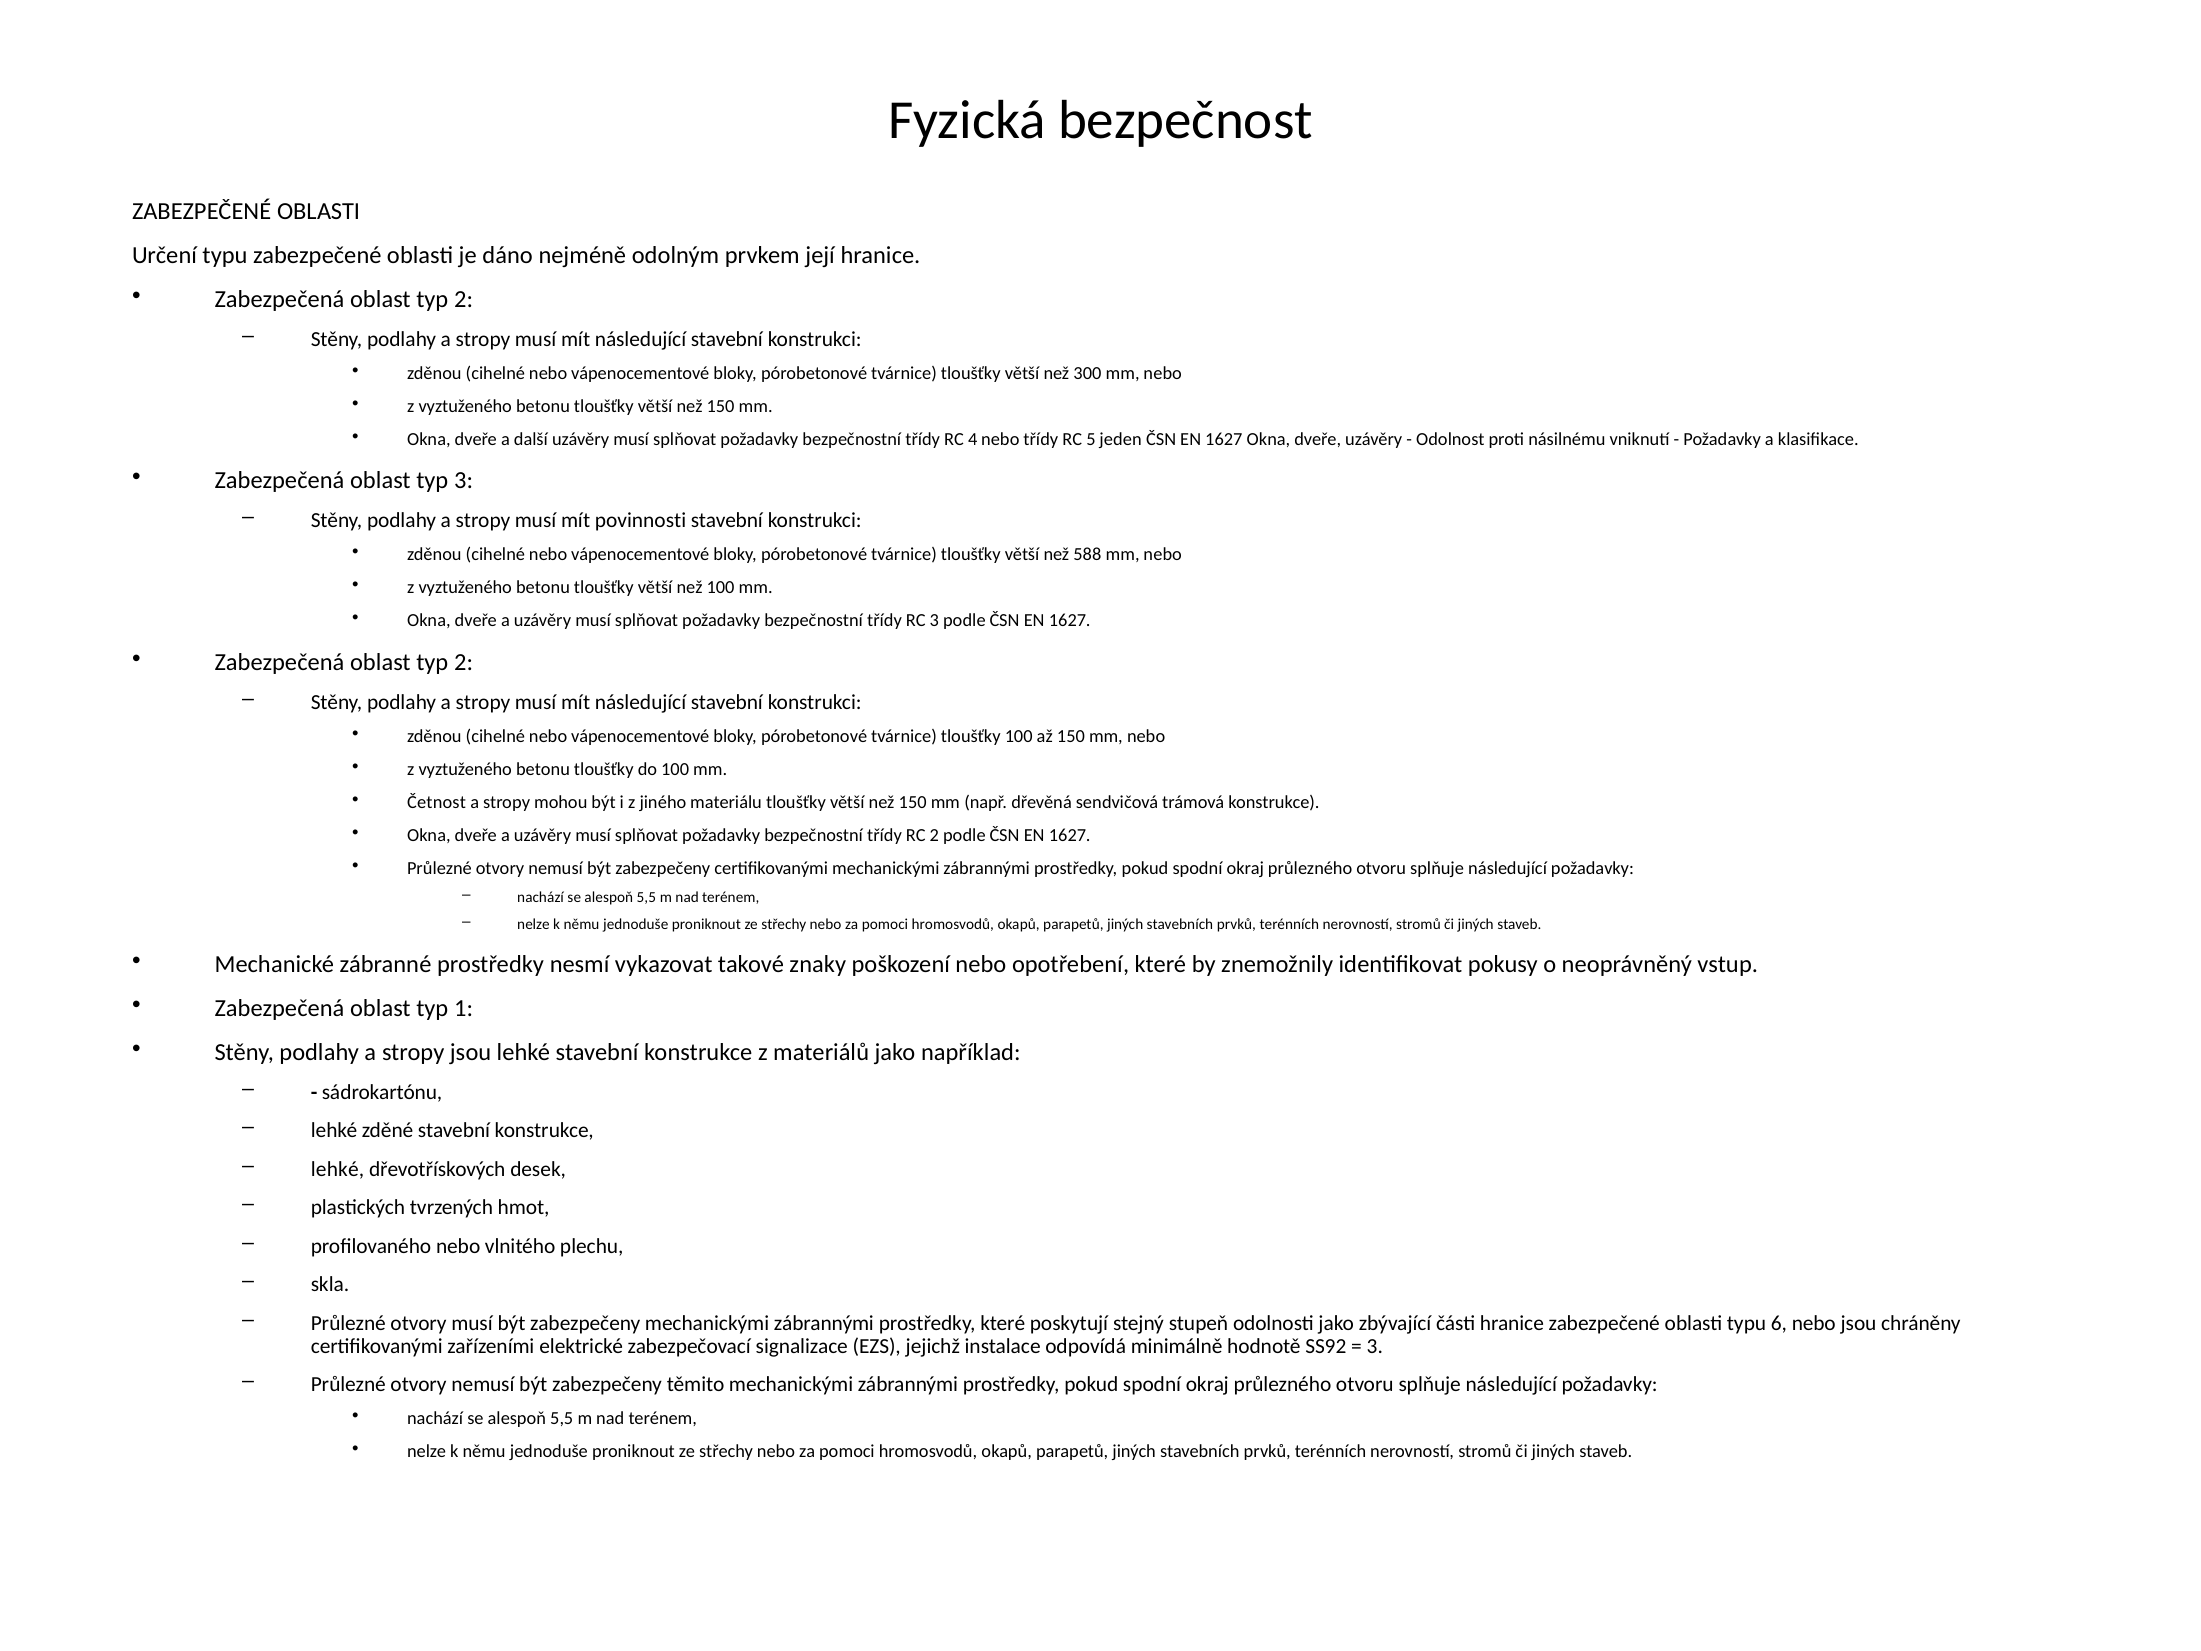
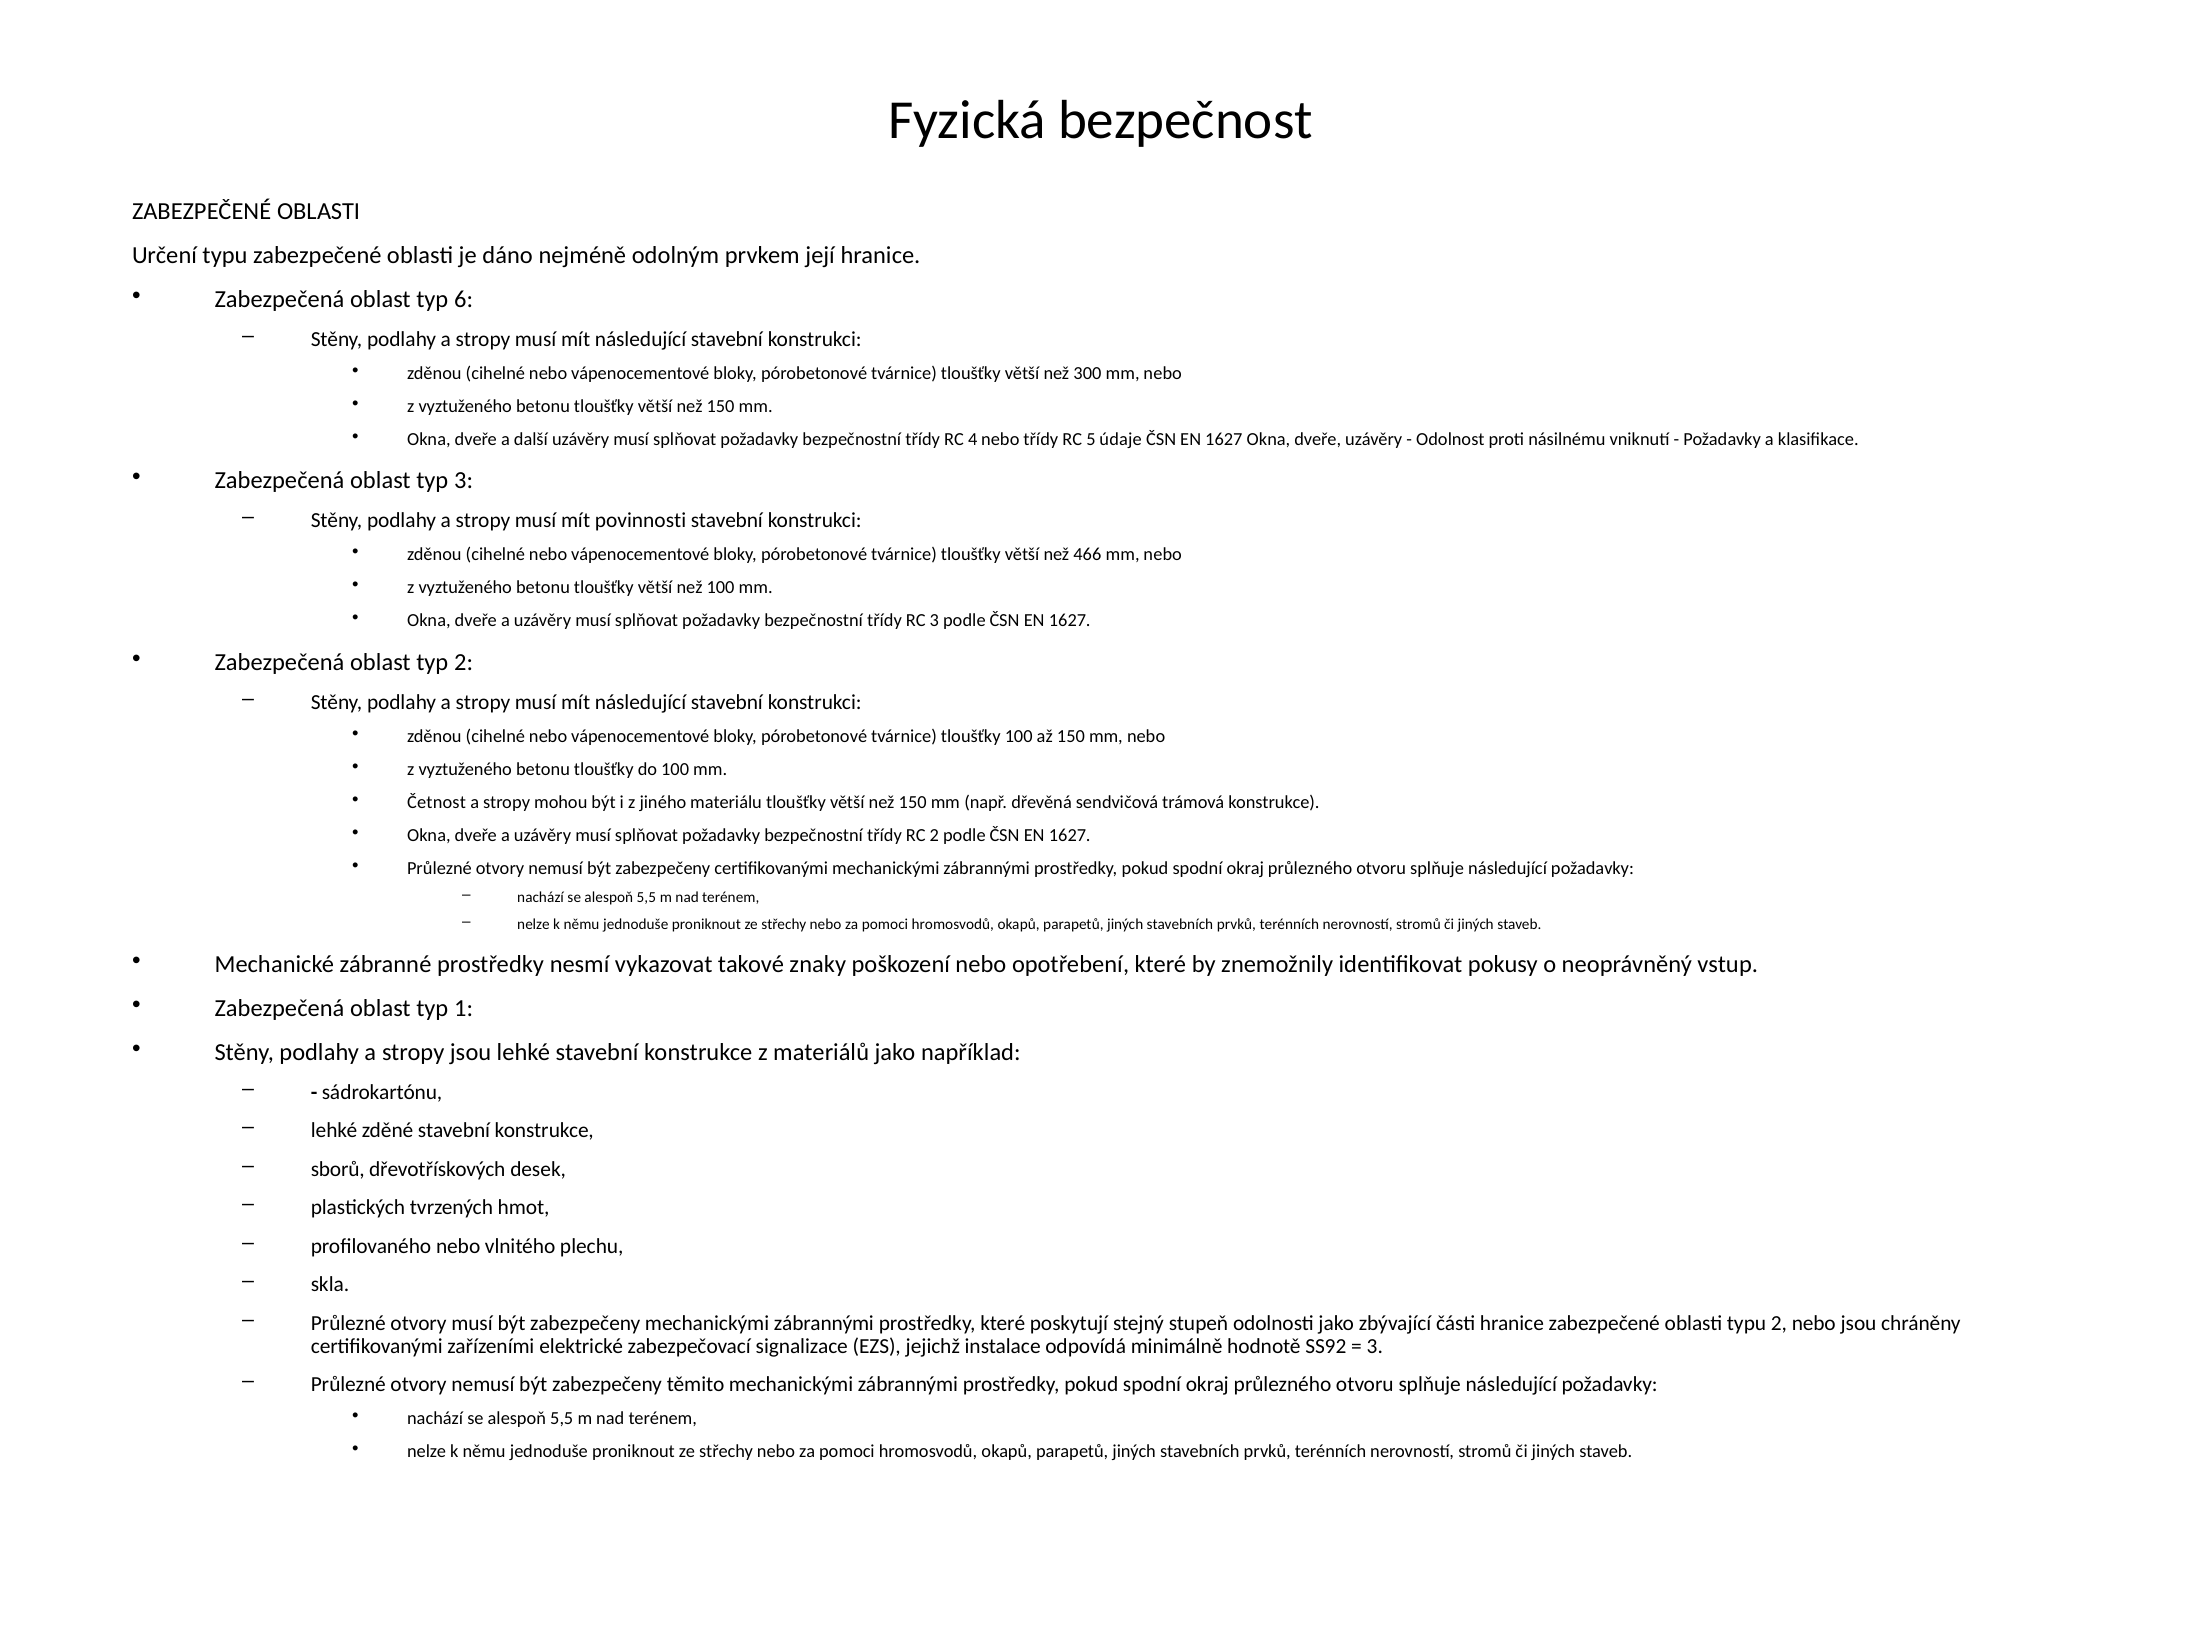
2: 2 -> 6 (464, 299)
jeden: jeden -> údaje (1121, 439)
588: 588 -> 466 (1087, 555)
lehké: lehké -> sborů (338, 1169)
typu 6: 6 -> 2 (1779, 1323)
